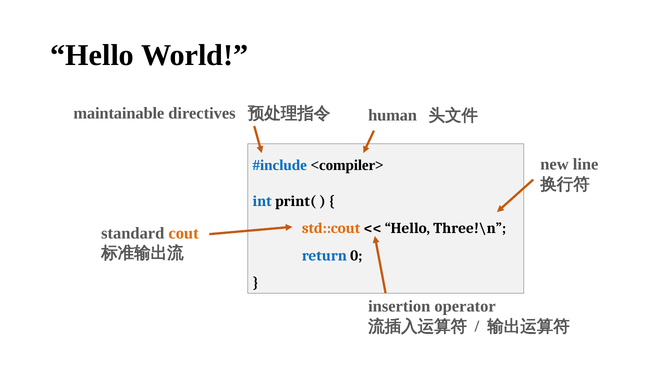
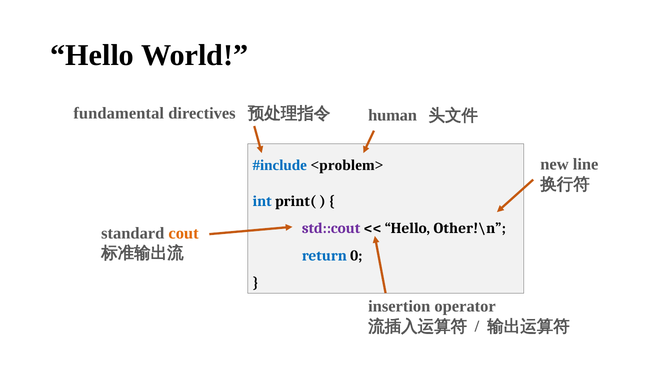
maintainable: maintainable -> fundamental (119, 113)
<compiler>: <compiler> -> <problem> (347, 165)
std::cout colour: orange -> purple (331, 228)
Three!\n: Three!\n -> Other!\n (470, 228)
